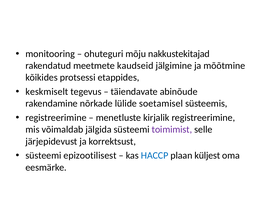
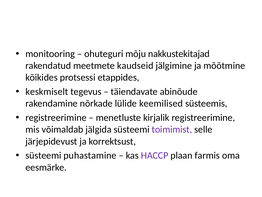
soetamisel: soetamisel -> keemilised (161, 103)
epizootilisest: epizootilisest -> puhastamine (90, 155)
HACCP colour: blue -> purple (155, 155)
küljest: küljest -> farmis (207, 155)
